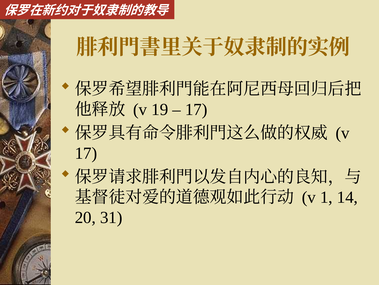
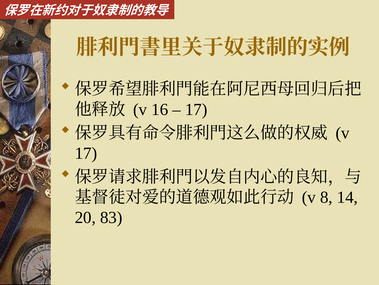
19: 19 -> 16 (160, 109)
1: 1 -> 8 (326, 197)
31: 31 -> 83 (111, 217)
